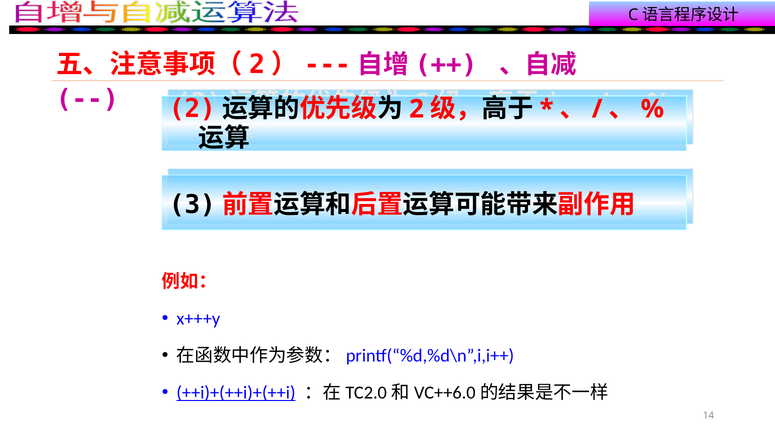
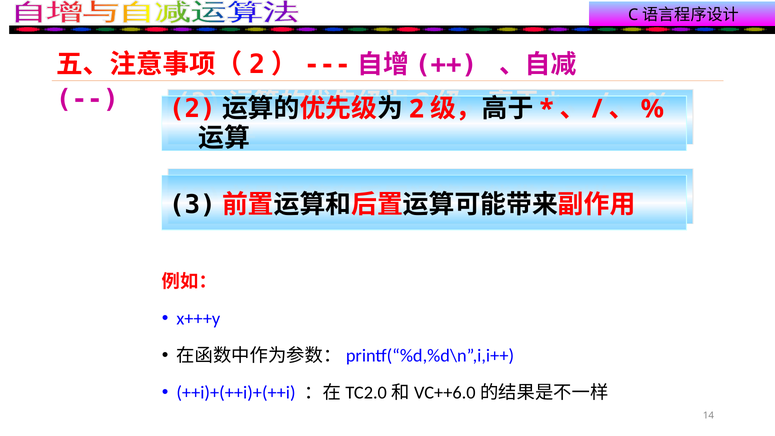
++i)+(++i)+(++i underline: present -> none (236, 393)
